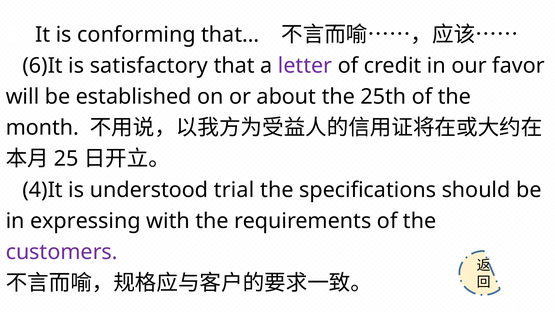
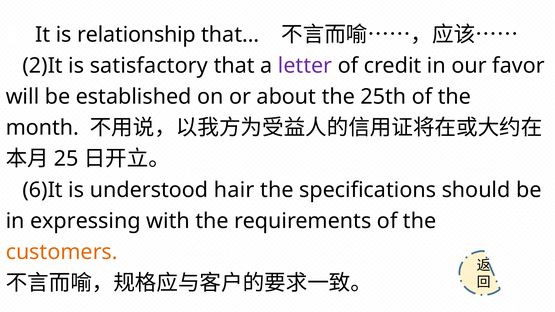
conforming: conforming -> relationship (137, 35)
6)It: 6)It -> 2)It (43, 66)
4)It: 4)It -> 6)It (43, 190)
trial: trial -> hair (234, 190)
customers colour: purple -> orange (62, 252)
